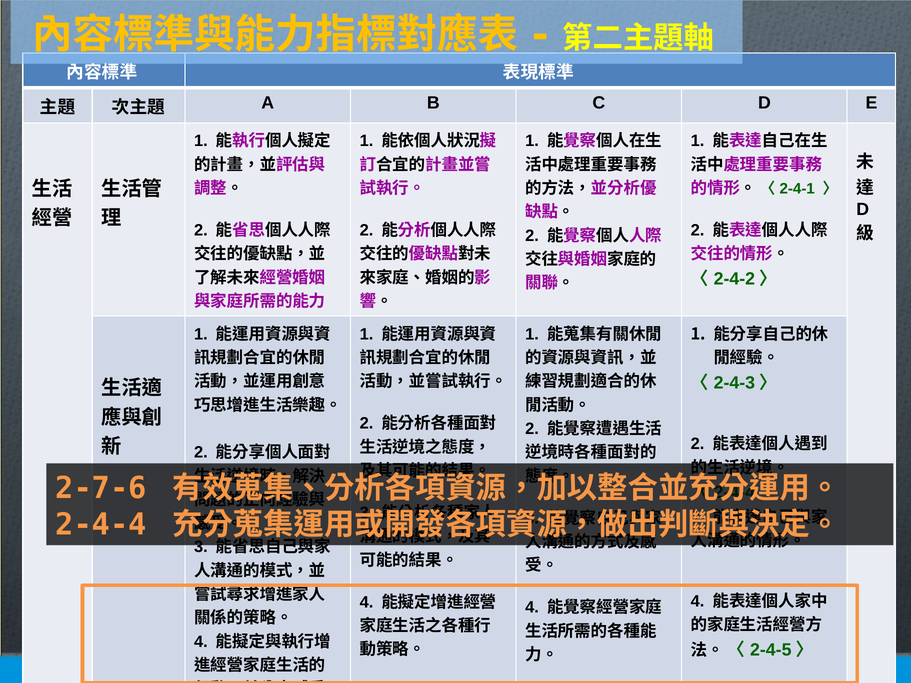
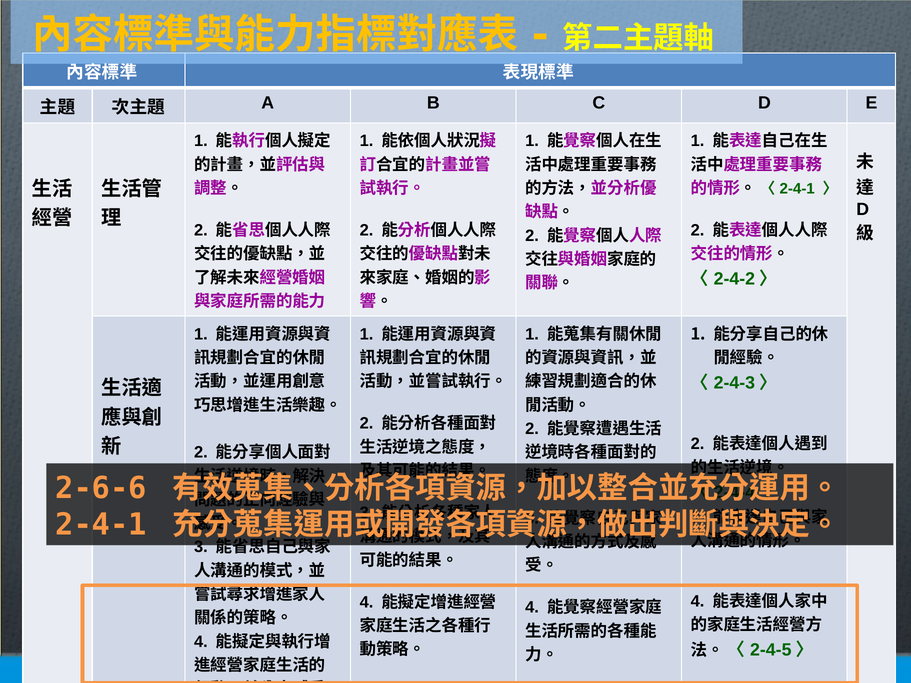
2-7-6: 2-7-6 -> 2-6-6 (101, 488)
2-4-4: 2-4-4 -> 2-4-1 (101, 525)
